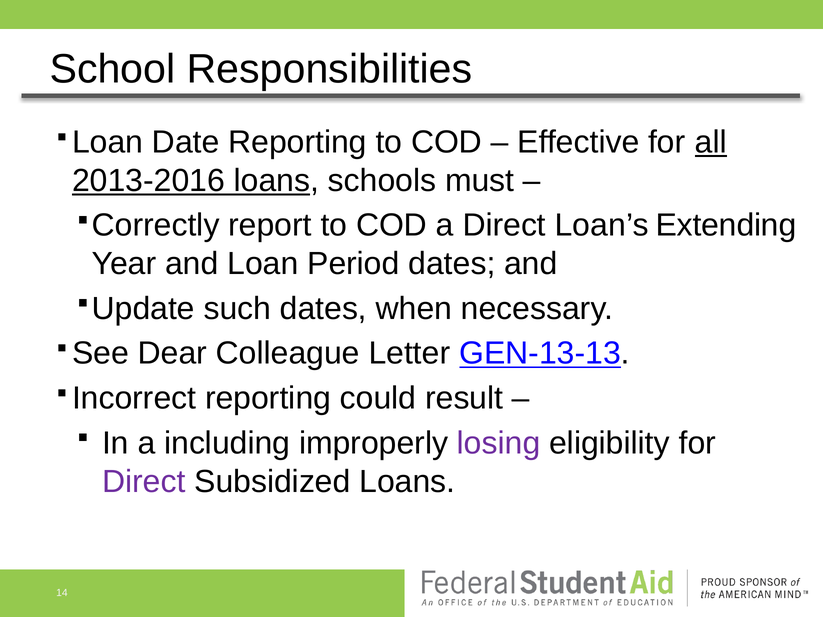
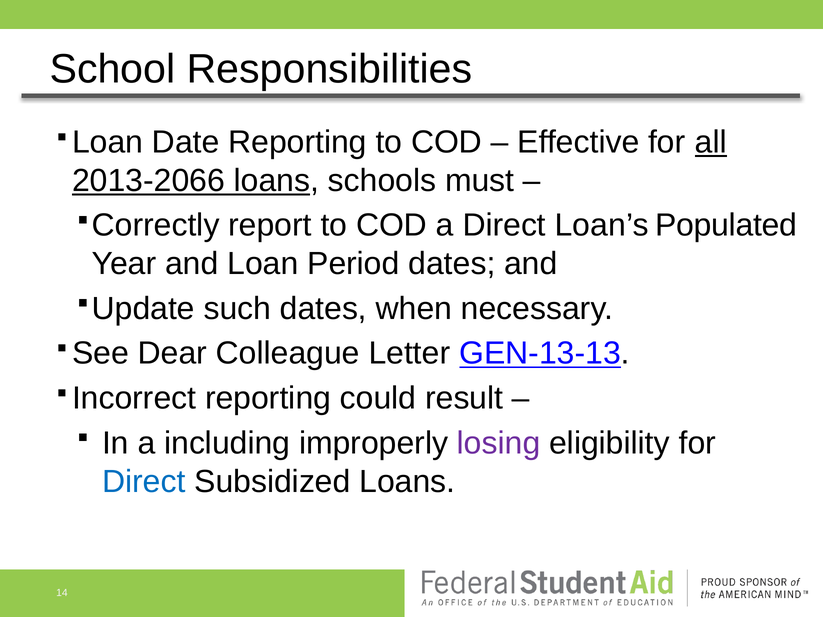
2013-2016: 2013-2016 -> 2013-2066 (148, 181)
Extending: Extending -> Populated (726, 225)
Direct colour: purple -> blue (144, 482)
